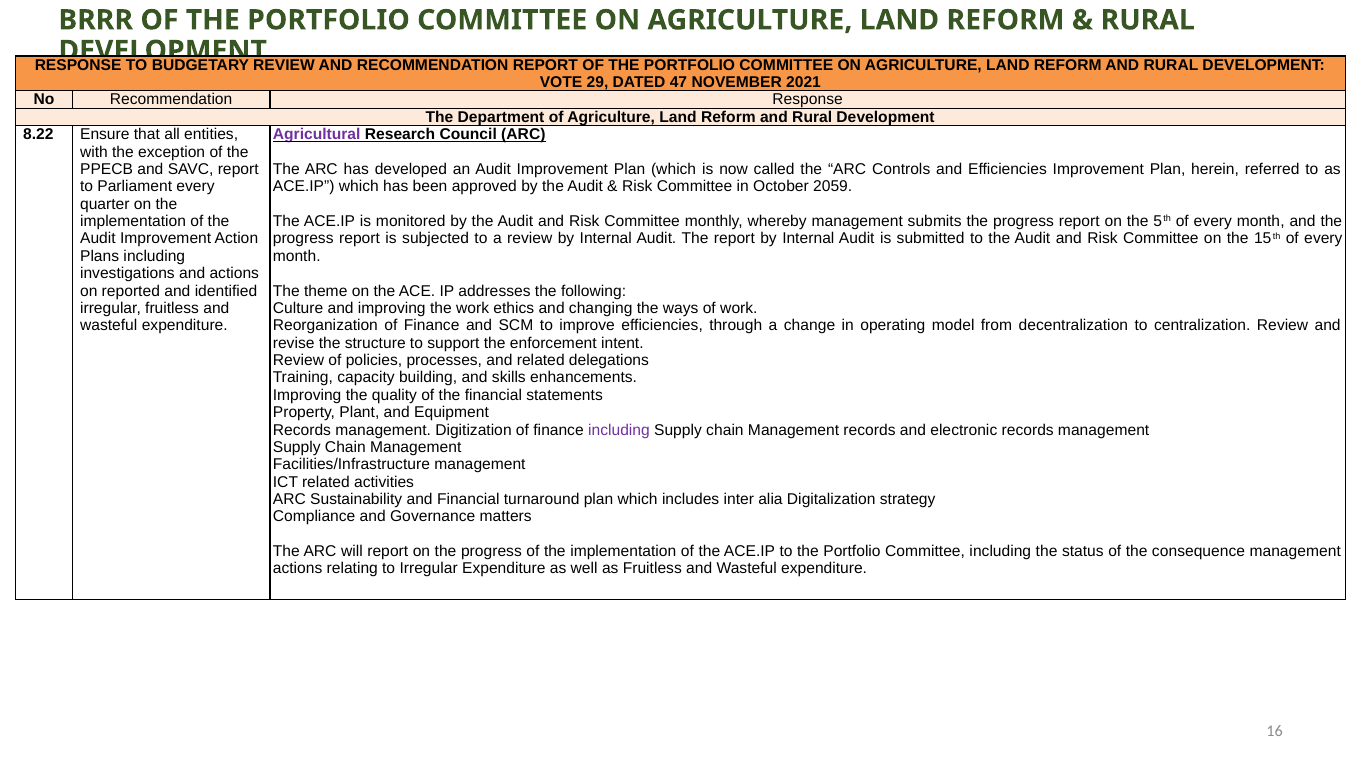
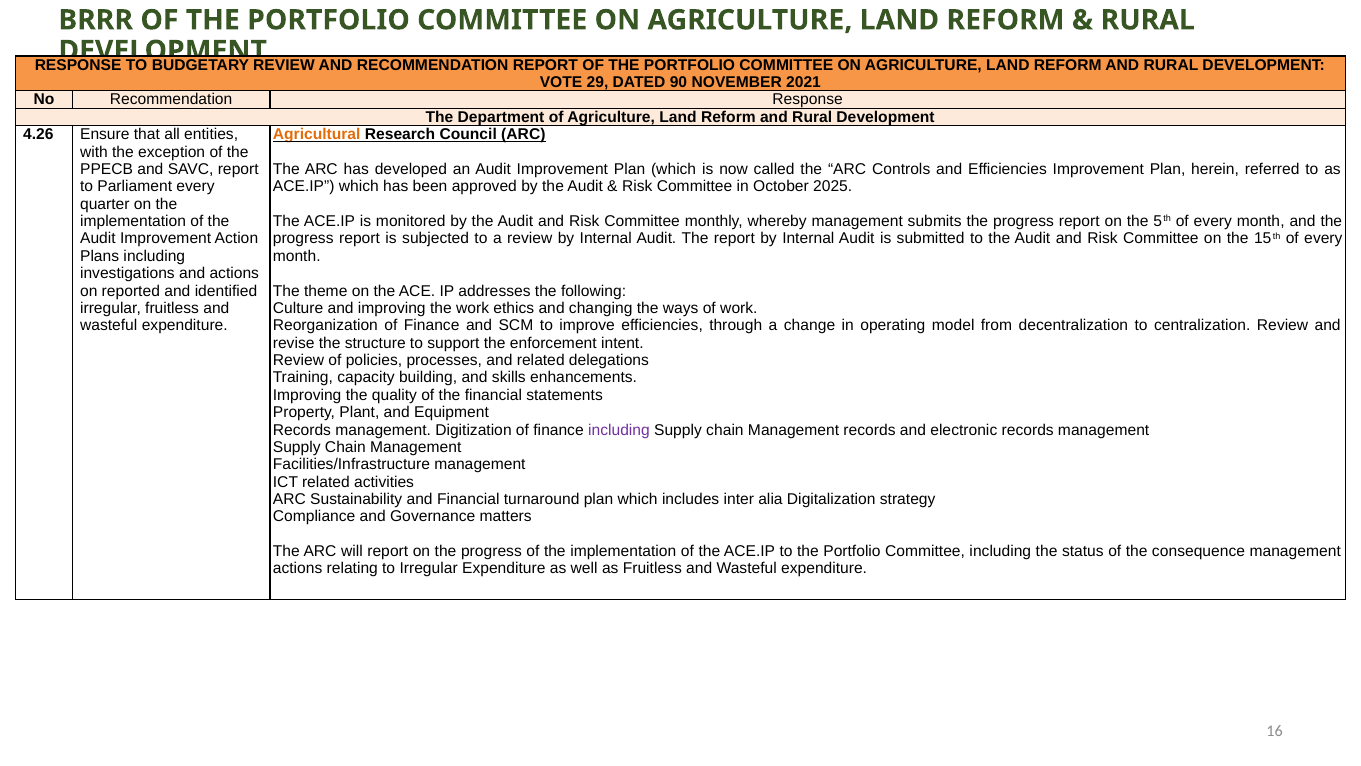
47: 47 -> 90 (678, 82)
8.22: 8.22 -> 4.26 (38, 135)
Agricultural colour: purple -> orange (317, 135)
2059: 2059 -> 2025 (833, 187)
